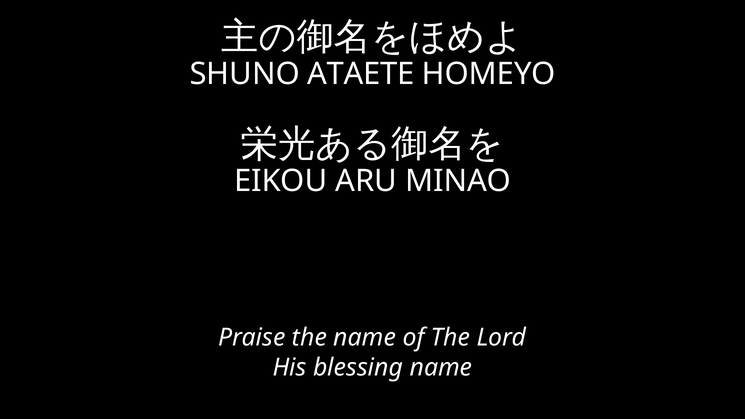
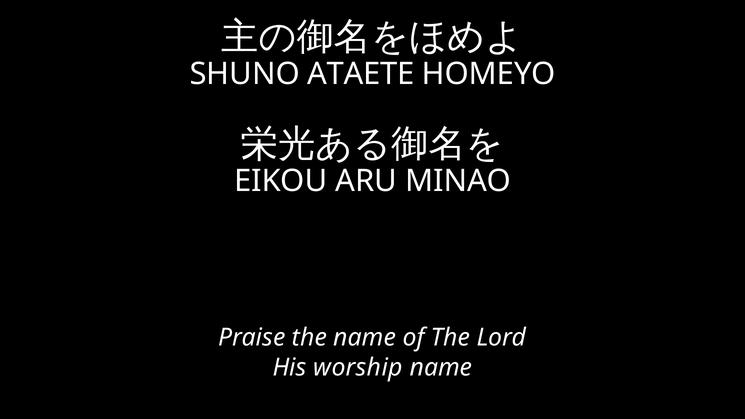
blessing: blessing -> worship (358, 367)
